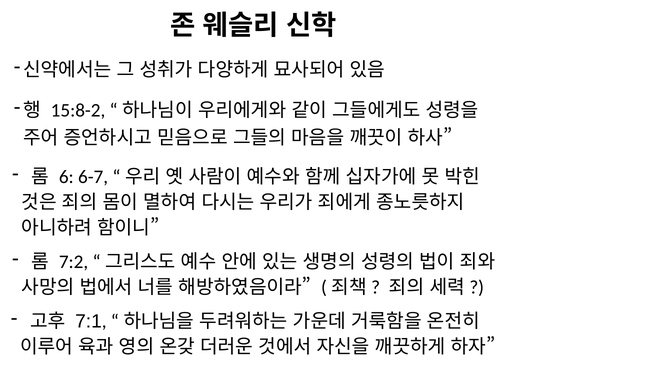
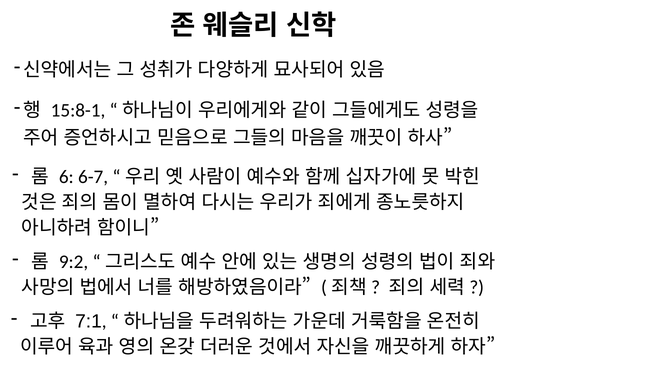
15:8-2: 15:8-2 -> 15:8-1 (78, 110)
7:2: 7:2 -> 9:2 (74, 262)
